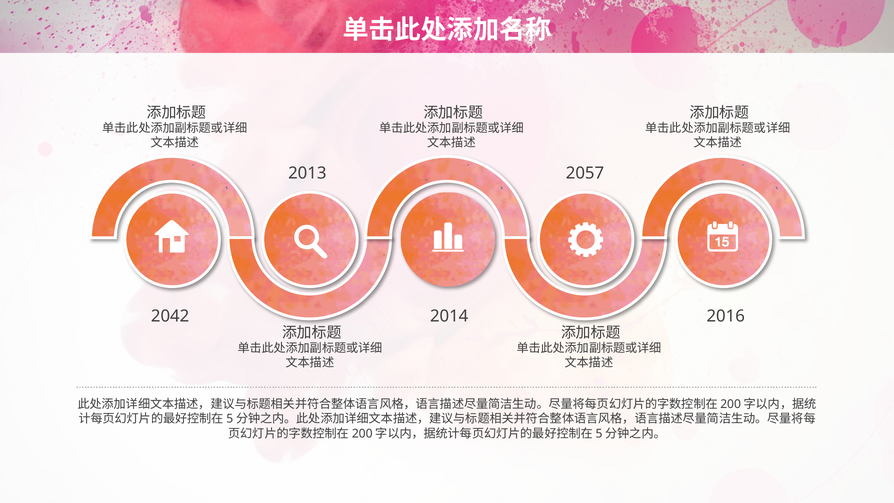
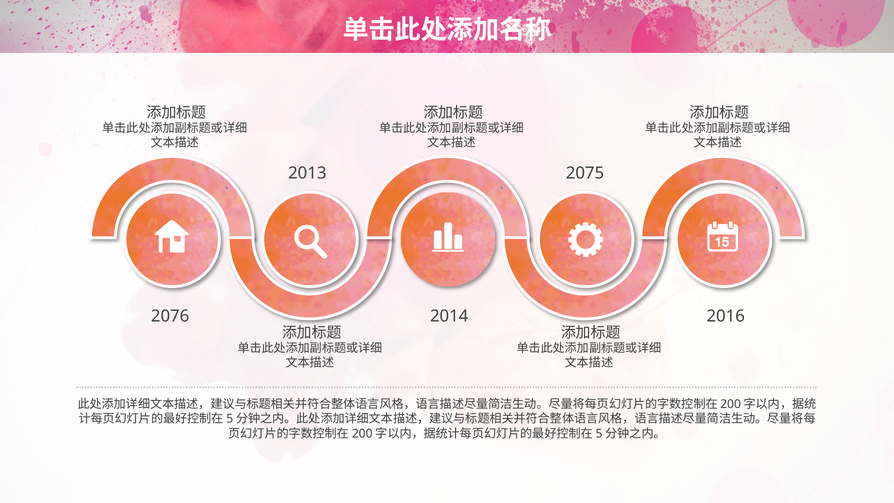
2057: 2057 -> 2075 (585, 173)
2042: 2042 -> 2076 (170, 316)
